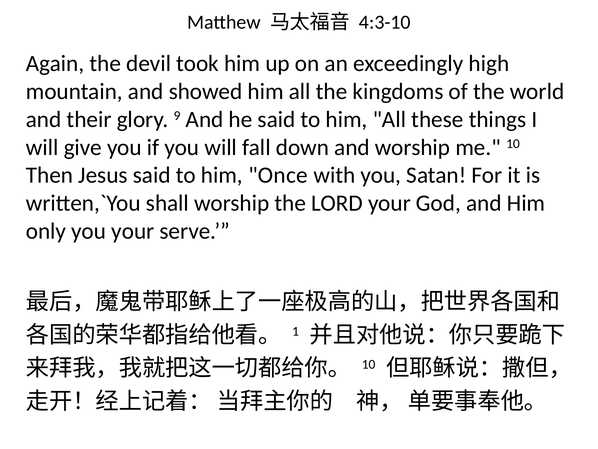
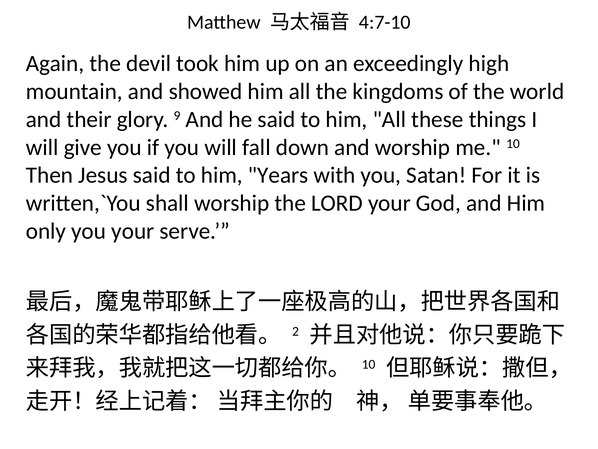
4:3-10: 4:3-10 -> 4:7-10 (385, 22)
Once: Once -> Years (278, 175)
1: 1 -> 2 (296, 331)
